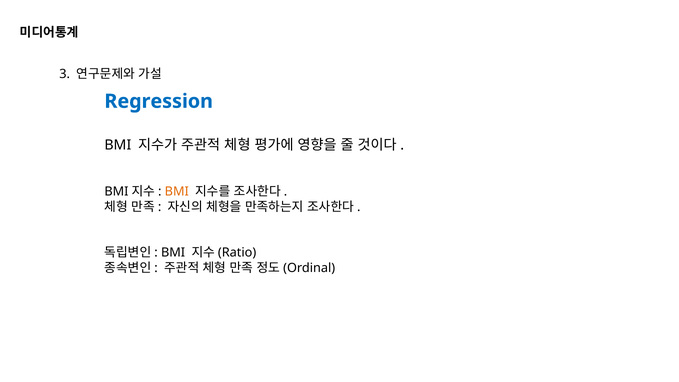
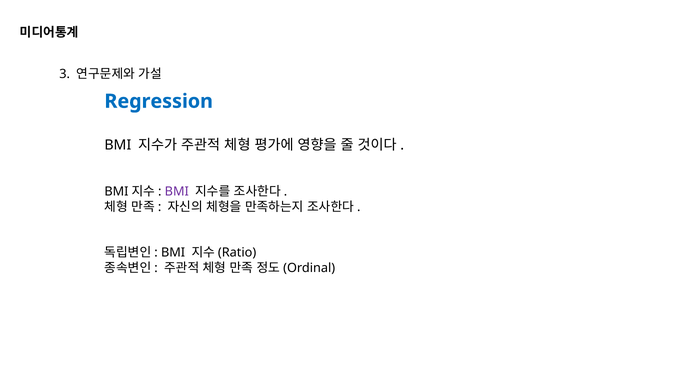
BMI colour: orange -> purple (177, 192)
